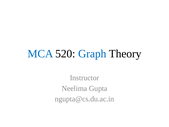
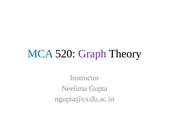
Graph colour: blue -> purple (92, 54)
